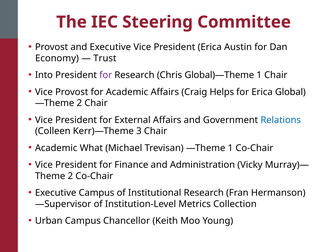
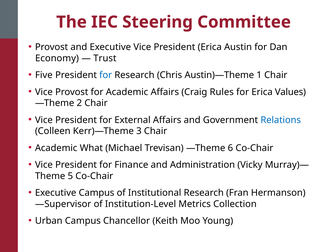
Into: Into -> Five (44, 75)
for colour: purple -> blue (106, 75)
Global)—Theme: Global)—Theme -> Austin)—Theme (219, 75)
Helps: Helps -> Rules (222, 92)
Global: Global -> Values (290, 92)
—Theme 1: 1 -> 6 (230, 148)
2: 2 -> 5 (70, 176)
